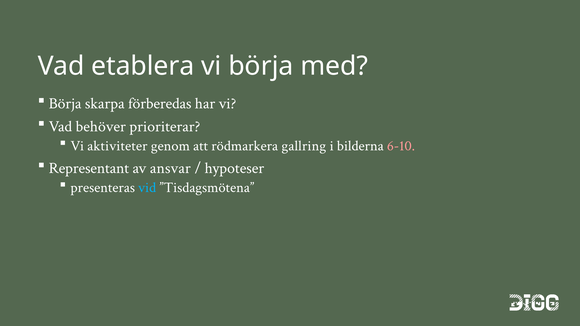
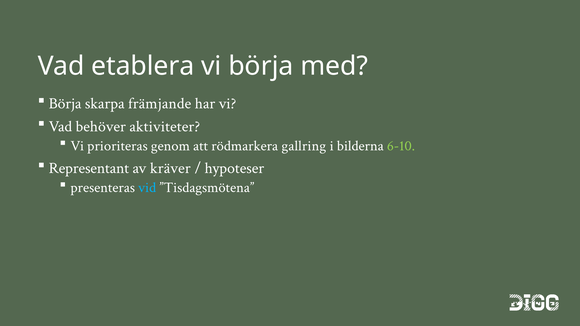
förberedas: förberedas -> främjande (160, 103)
prioriterar: prioriterar -> aktiviteter (165, 126)
aktiviteter: aktiviteter -> prioriteras (117, 146)
6-10 colour: pink -> light green (401, 146)
ansvar: ansvar -> kräver (170, 168)
